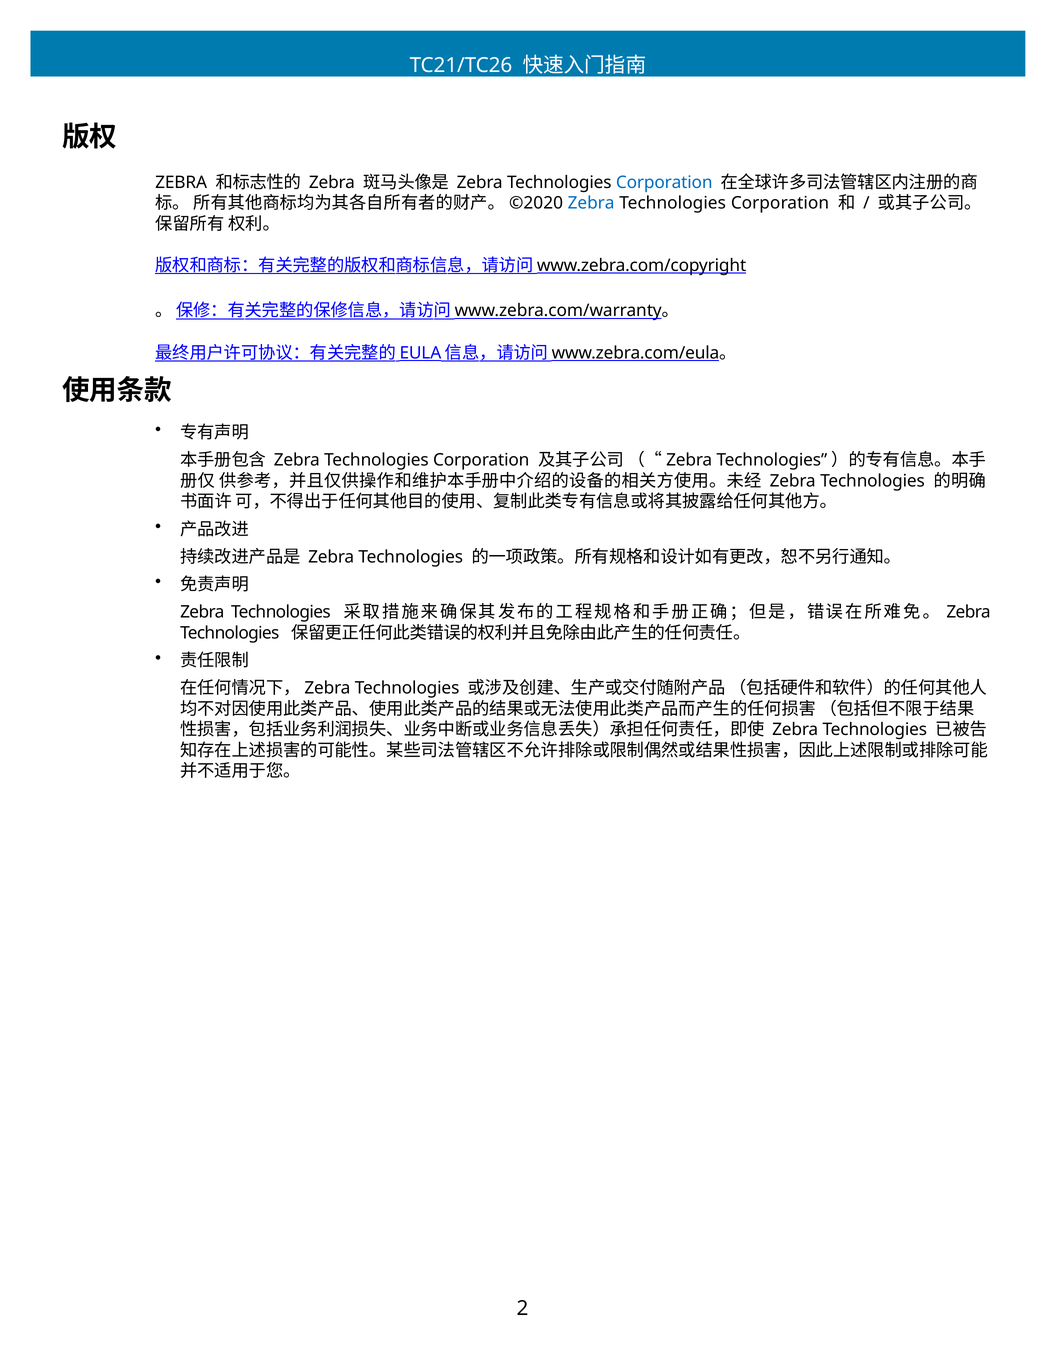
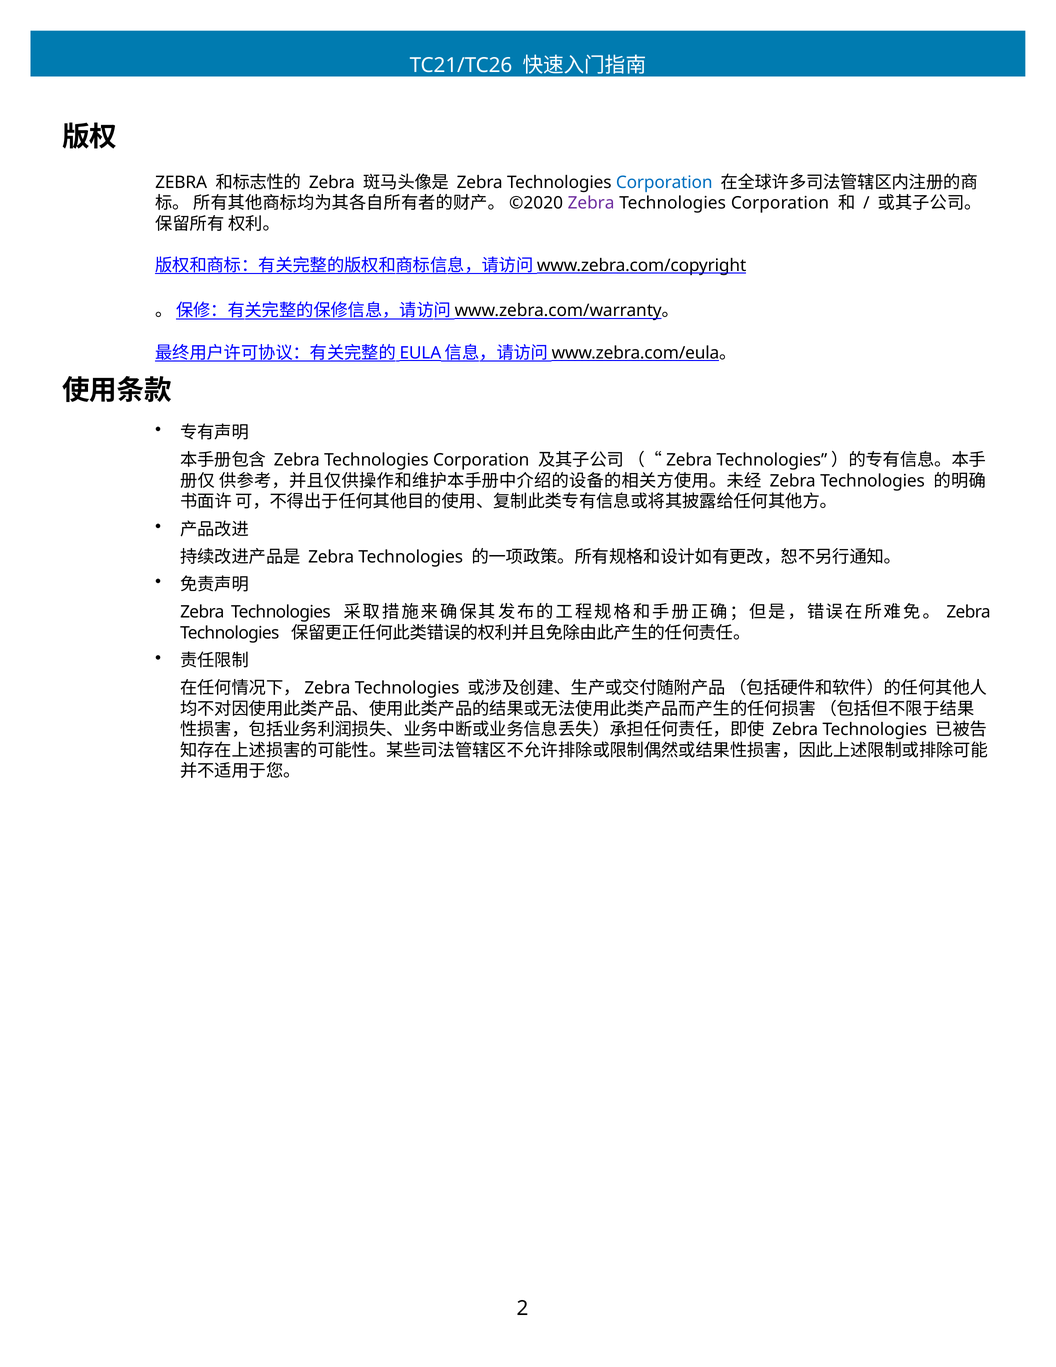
Zebra colour: blue -> purple (591, 203)
